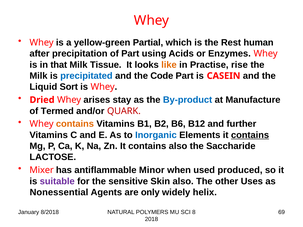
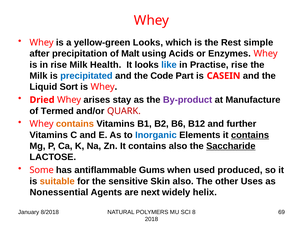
yellow-green Partial: Partial -> Looks (148, 43)
human: human -> simple (258, 43)
of Part: Part -> Malt (130, 54)
in that: that -> rise (59, 65)
Tissue: Tissue -> Health (106, 65)
like colour: orange -> blue (169, 65)
By-product colour: blue -> purple (188, 100)
Saccharide underline: none -> present (231, 146)
Mixer: Mixer -> Some (42, 170)
Minor: Minor -> Gums (152, 170)
suitable colour: purple -> orange (57, 181)
only: only -> next (150, 193)
